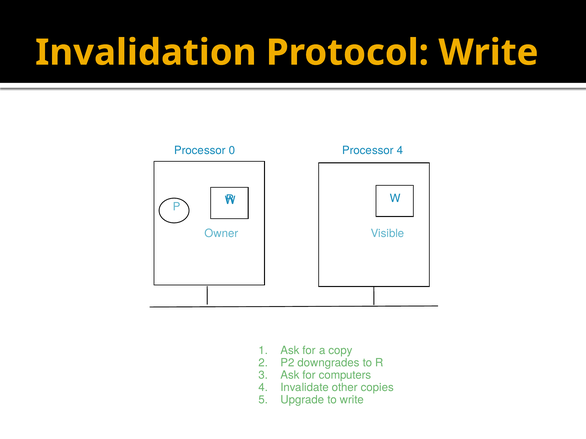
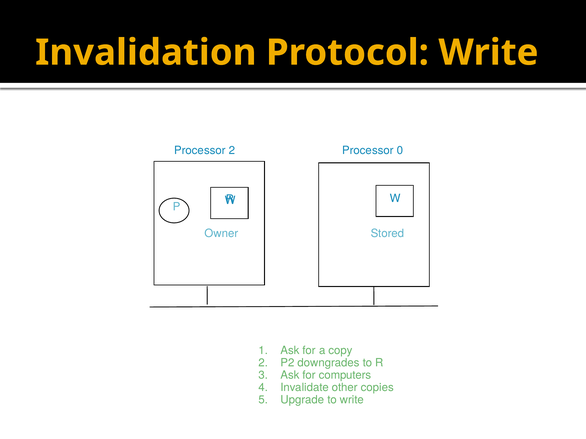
Processor 0: 0 -> 2 (232, 151)
Processor 4: 4 -> 0 (400, 151)
Visible: Visible -> Stored (387, 234)
